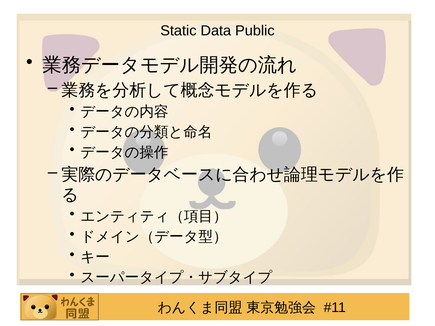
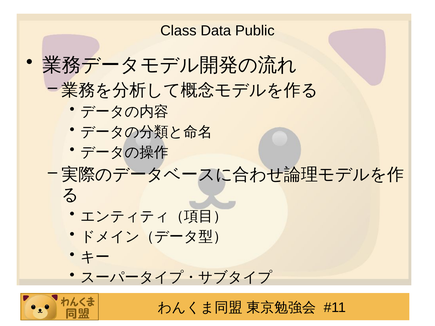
Static: Static -> Class (178, 31)
